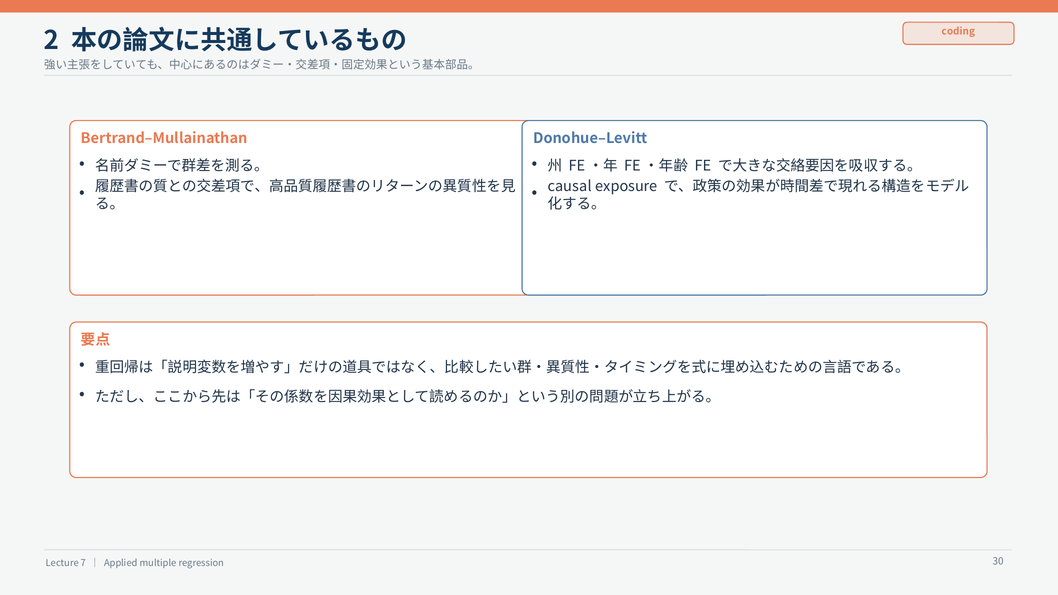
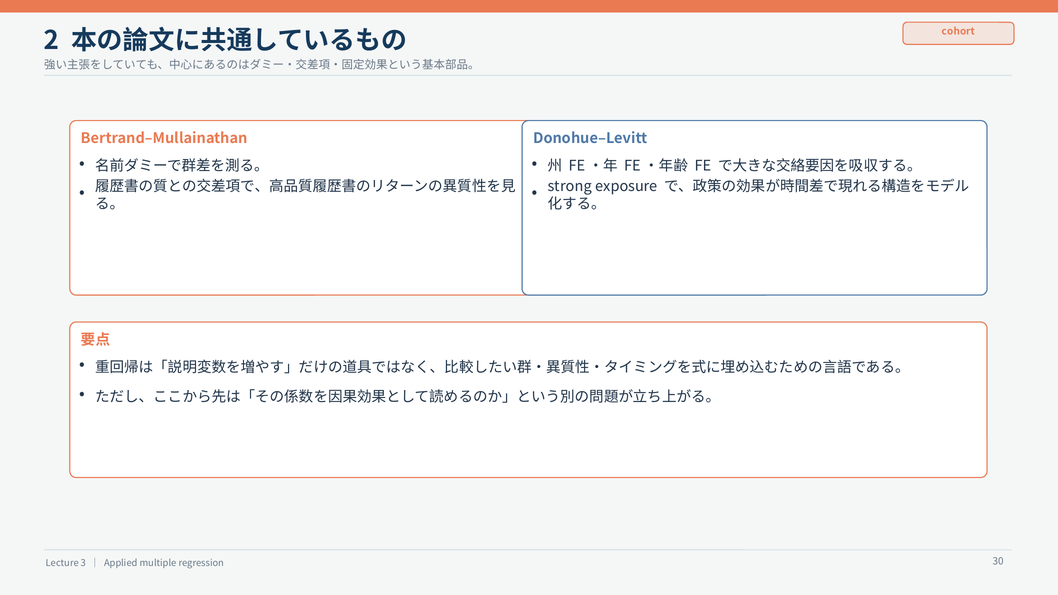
coding: coding -> cohort (958, 32)
causal: causal -> strong (570, 187)
7: 7 -> 3 (84, 563)
